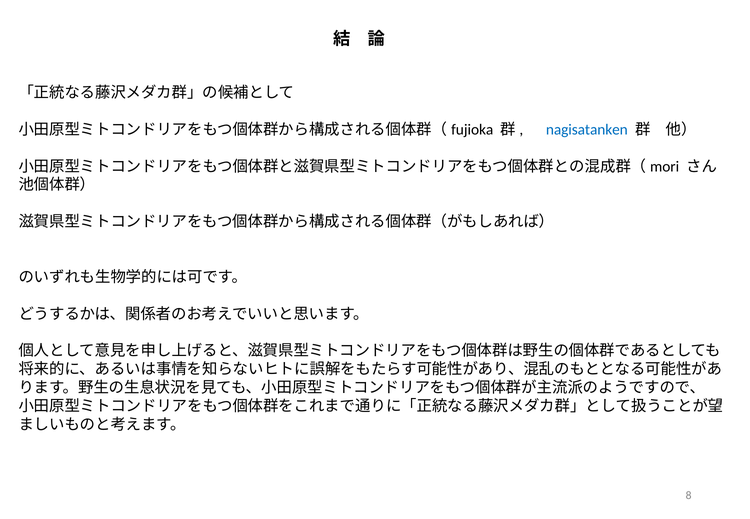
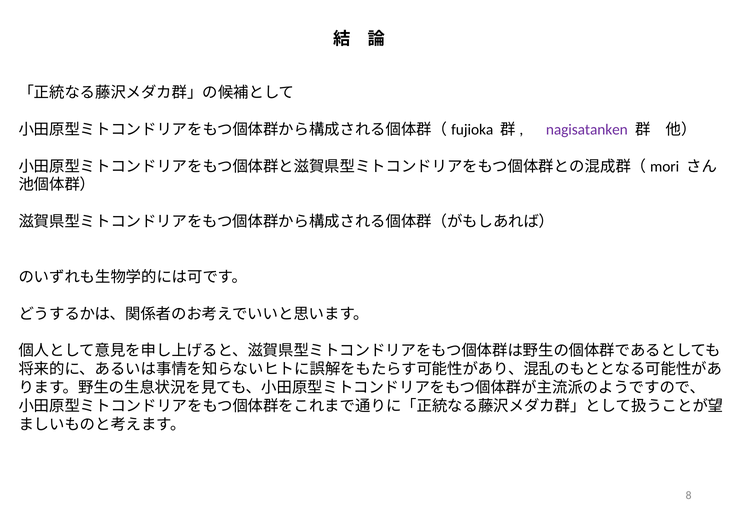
nagisatanken colour: blue -> purple (587, 130)
